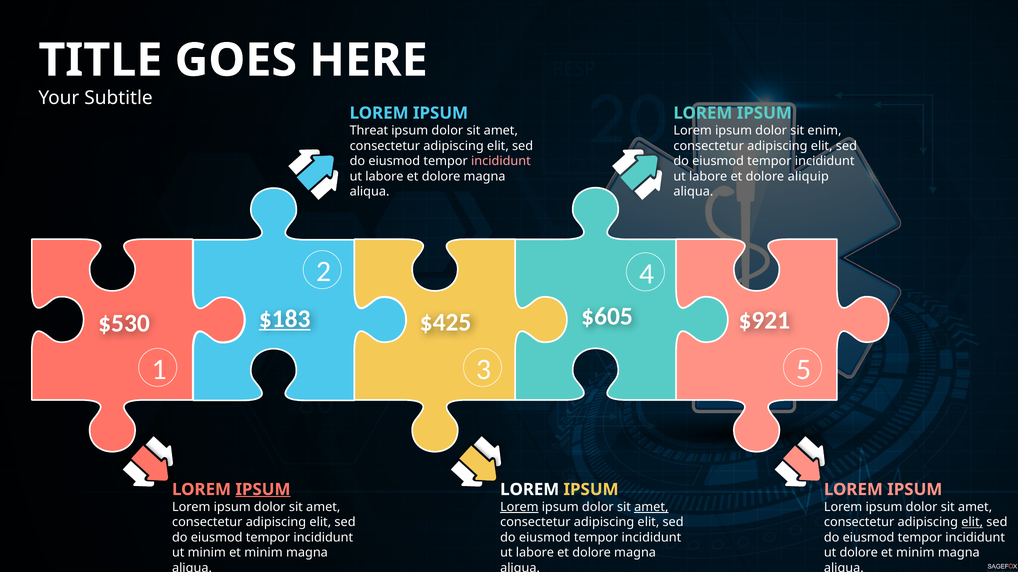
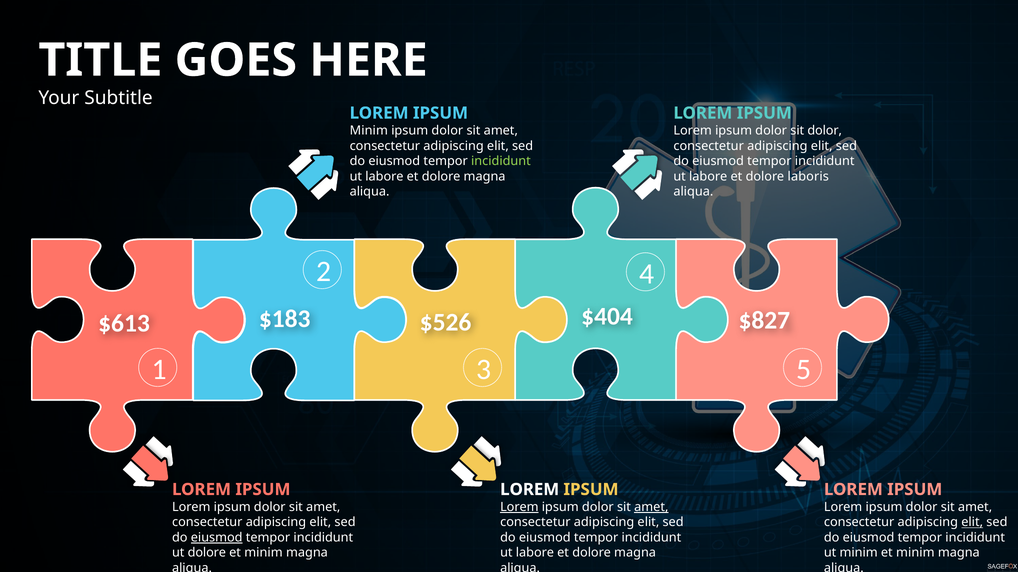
Threat: Threat -> Minim (369, 131)
sit enim: enim -> dolor (825, 131)
incididunt colour: pink -> light green (501, 161)
aliquip: aliquip -> laboris (808, 177)
$605: $605 -> $404 (607, 317)
$183 underline: present -> none (285, 319)
$921: $921 -> $827 (764, 321)
$425: $425 -> $526 (446, 323)
$530: $530 -> $613 (124, 324)
IPSUM underline: present -> none (263, 490)
eiusmod underline: none -> present (217, 538)
ut minim: minim -> dolore (207, 553)
ut dolore: dolore -> minim (859, 553)
